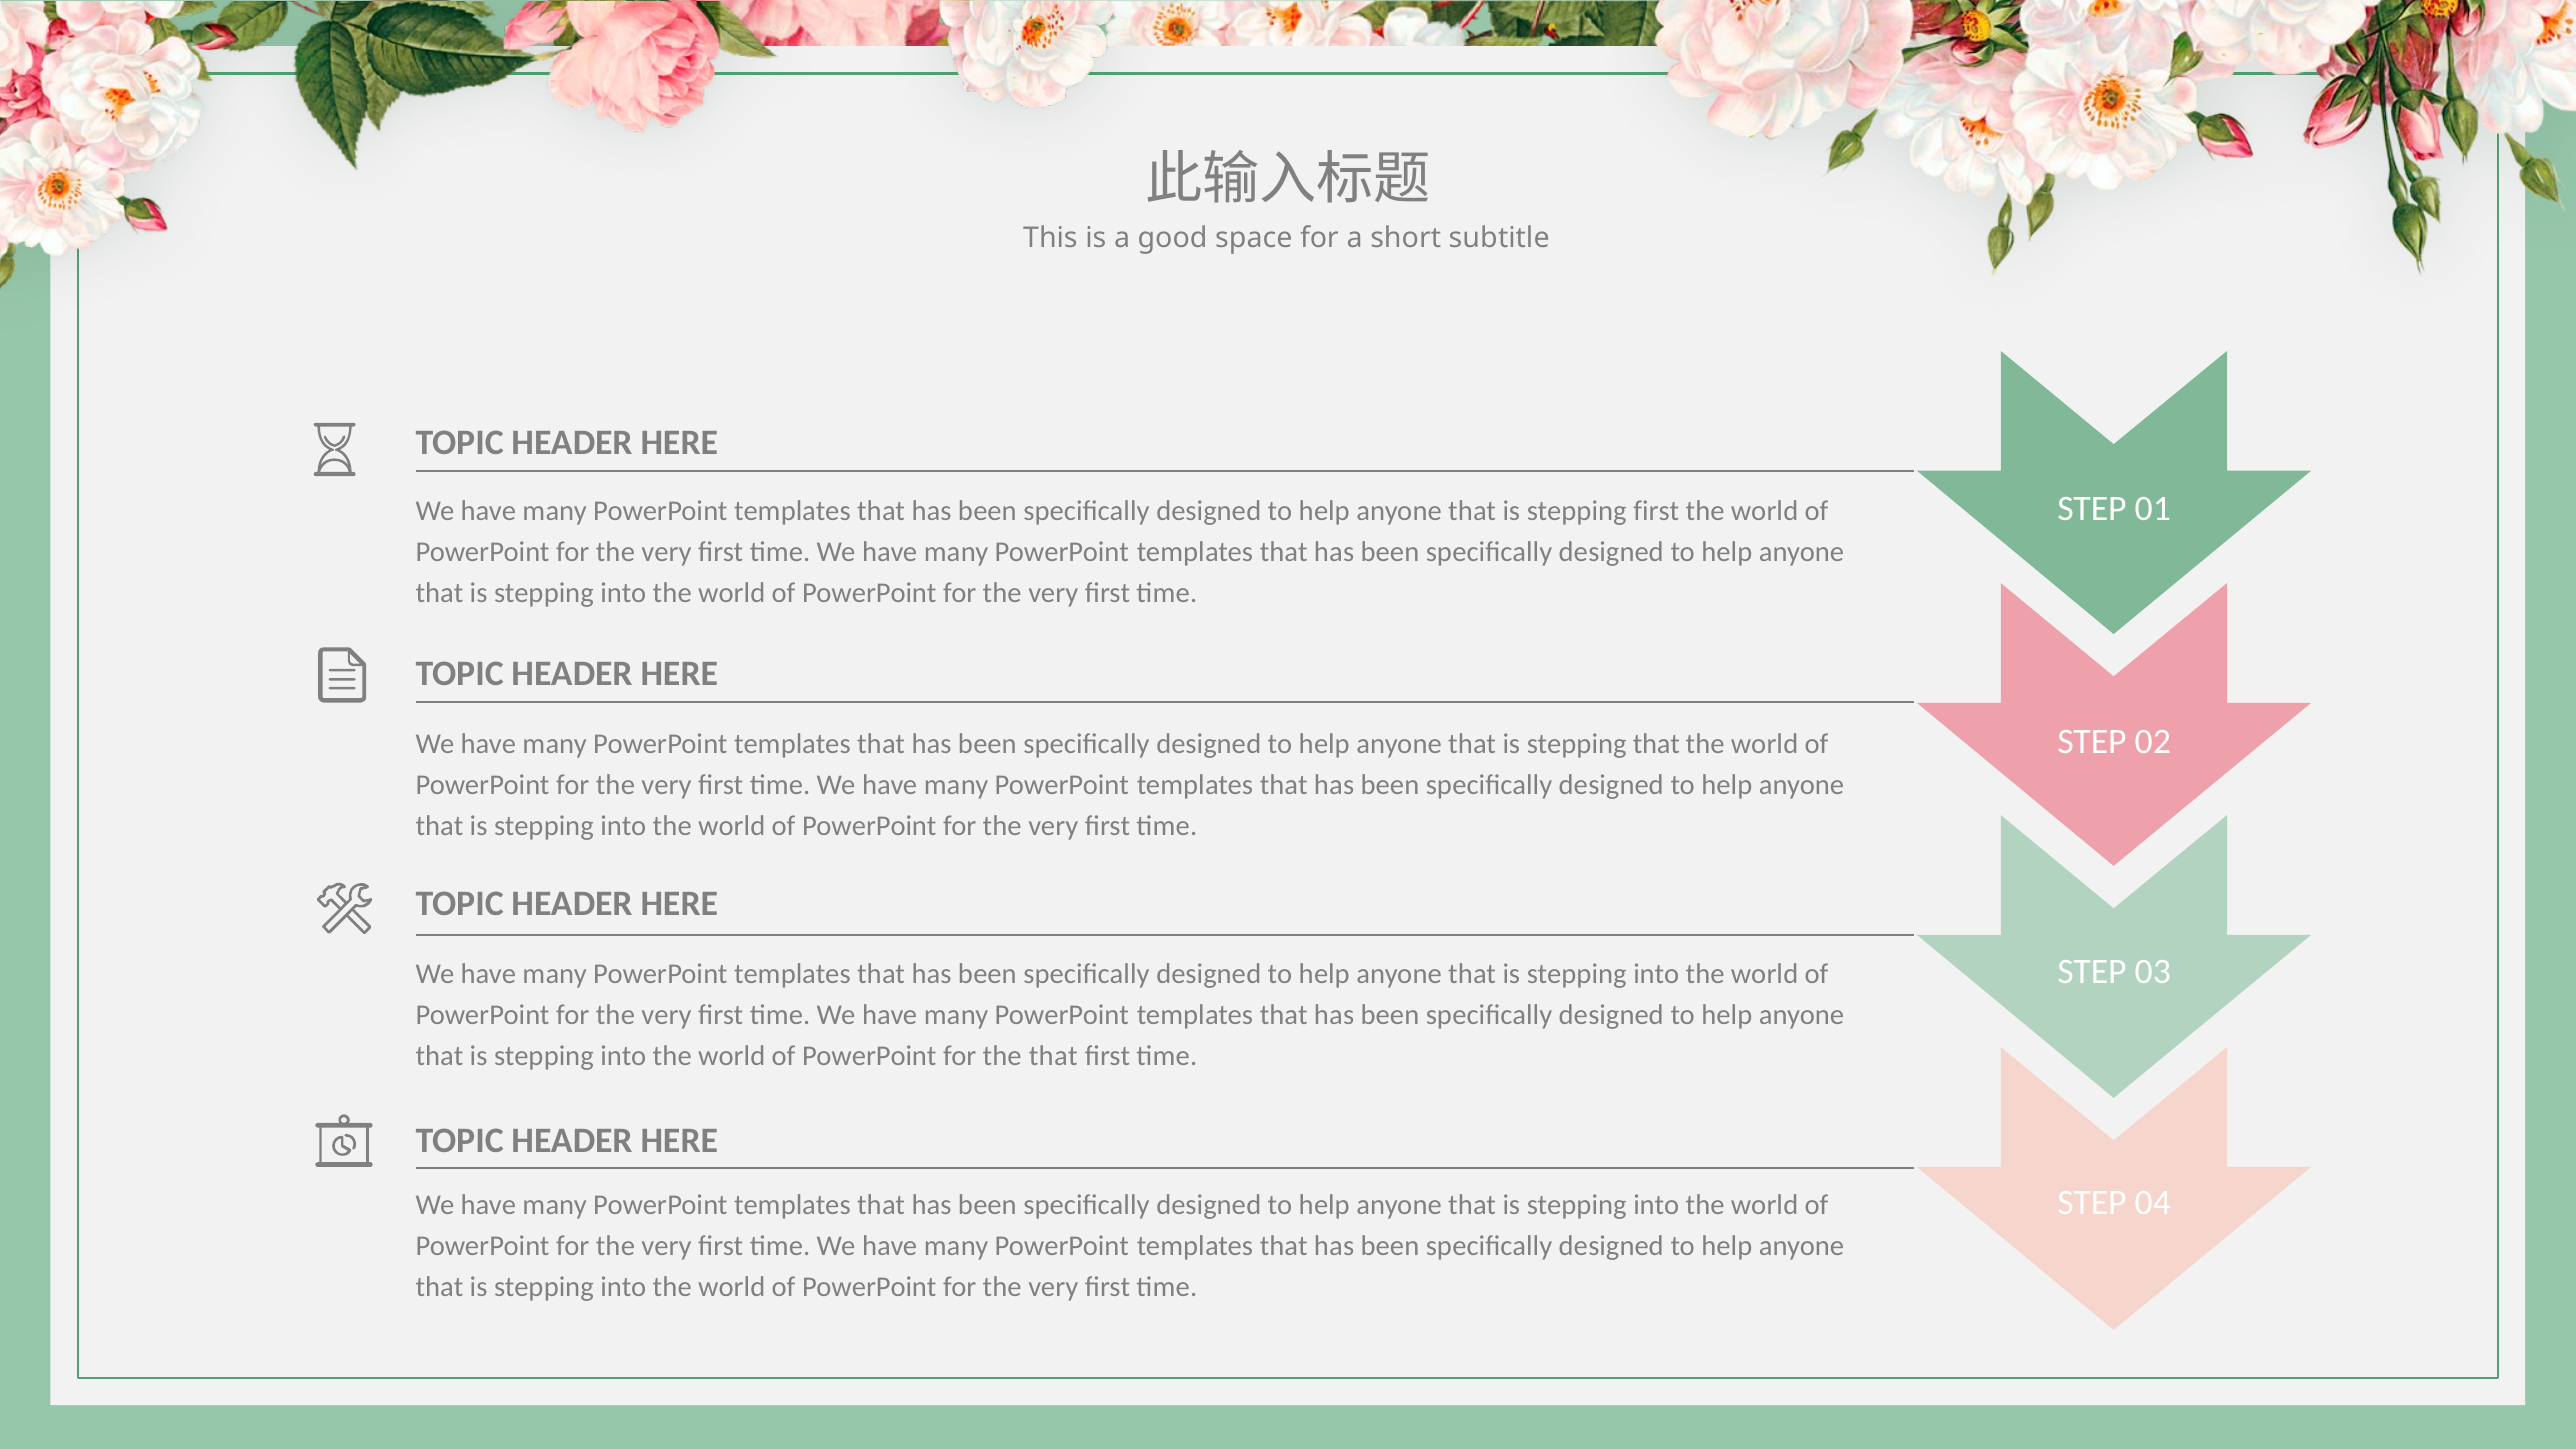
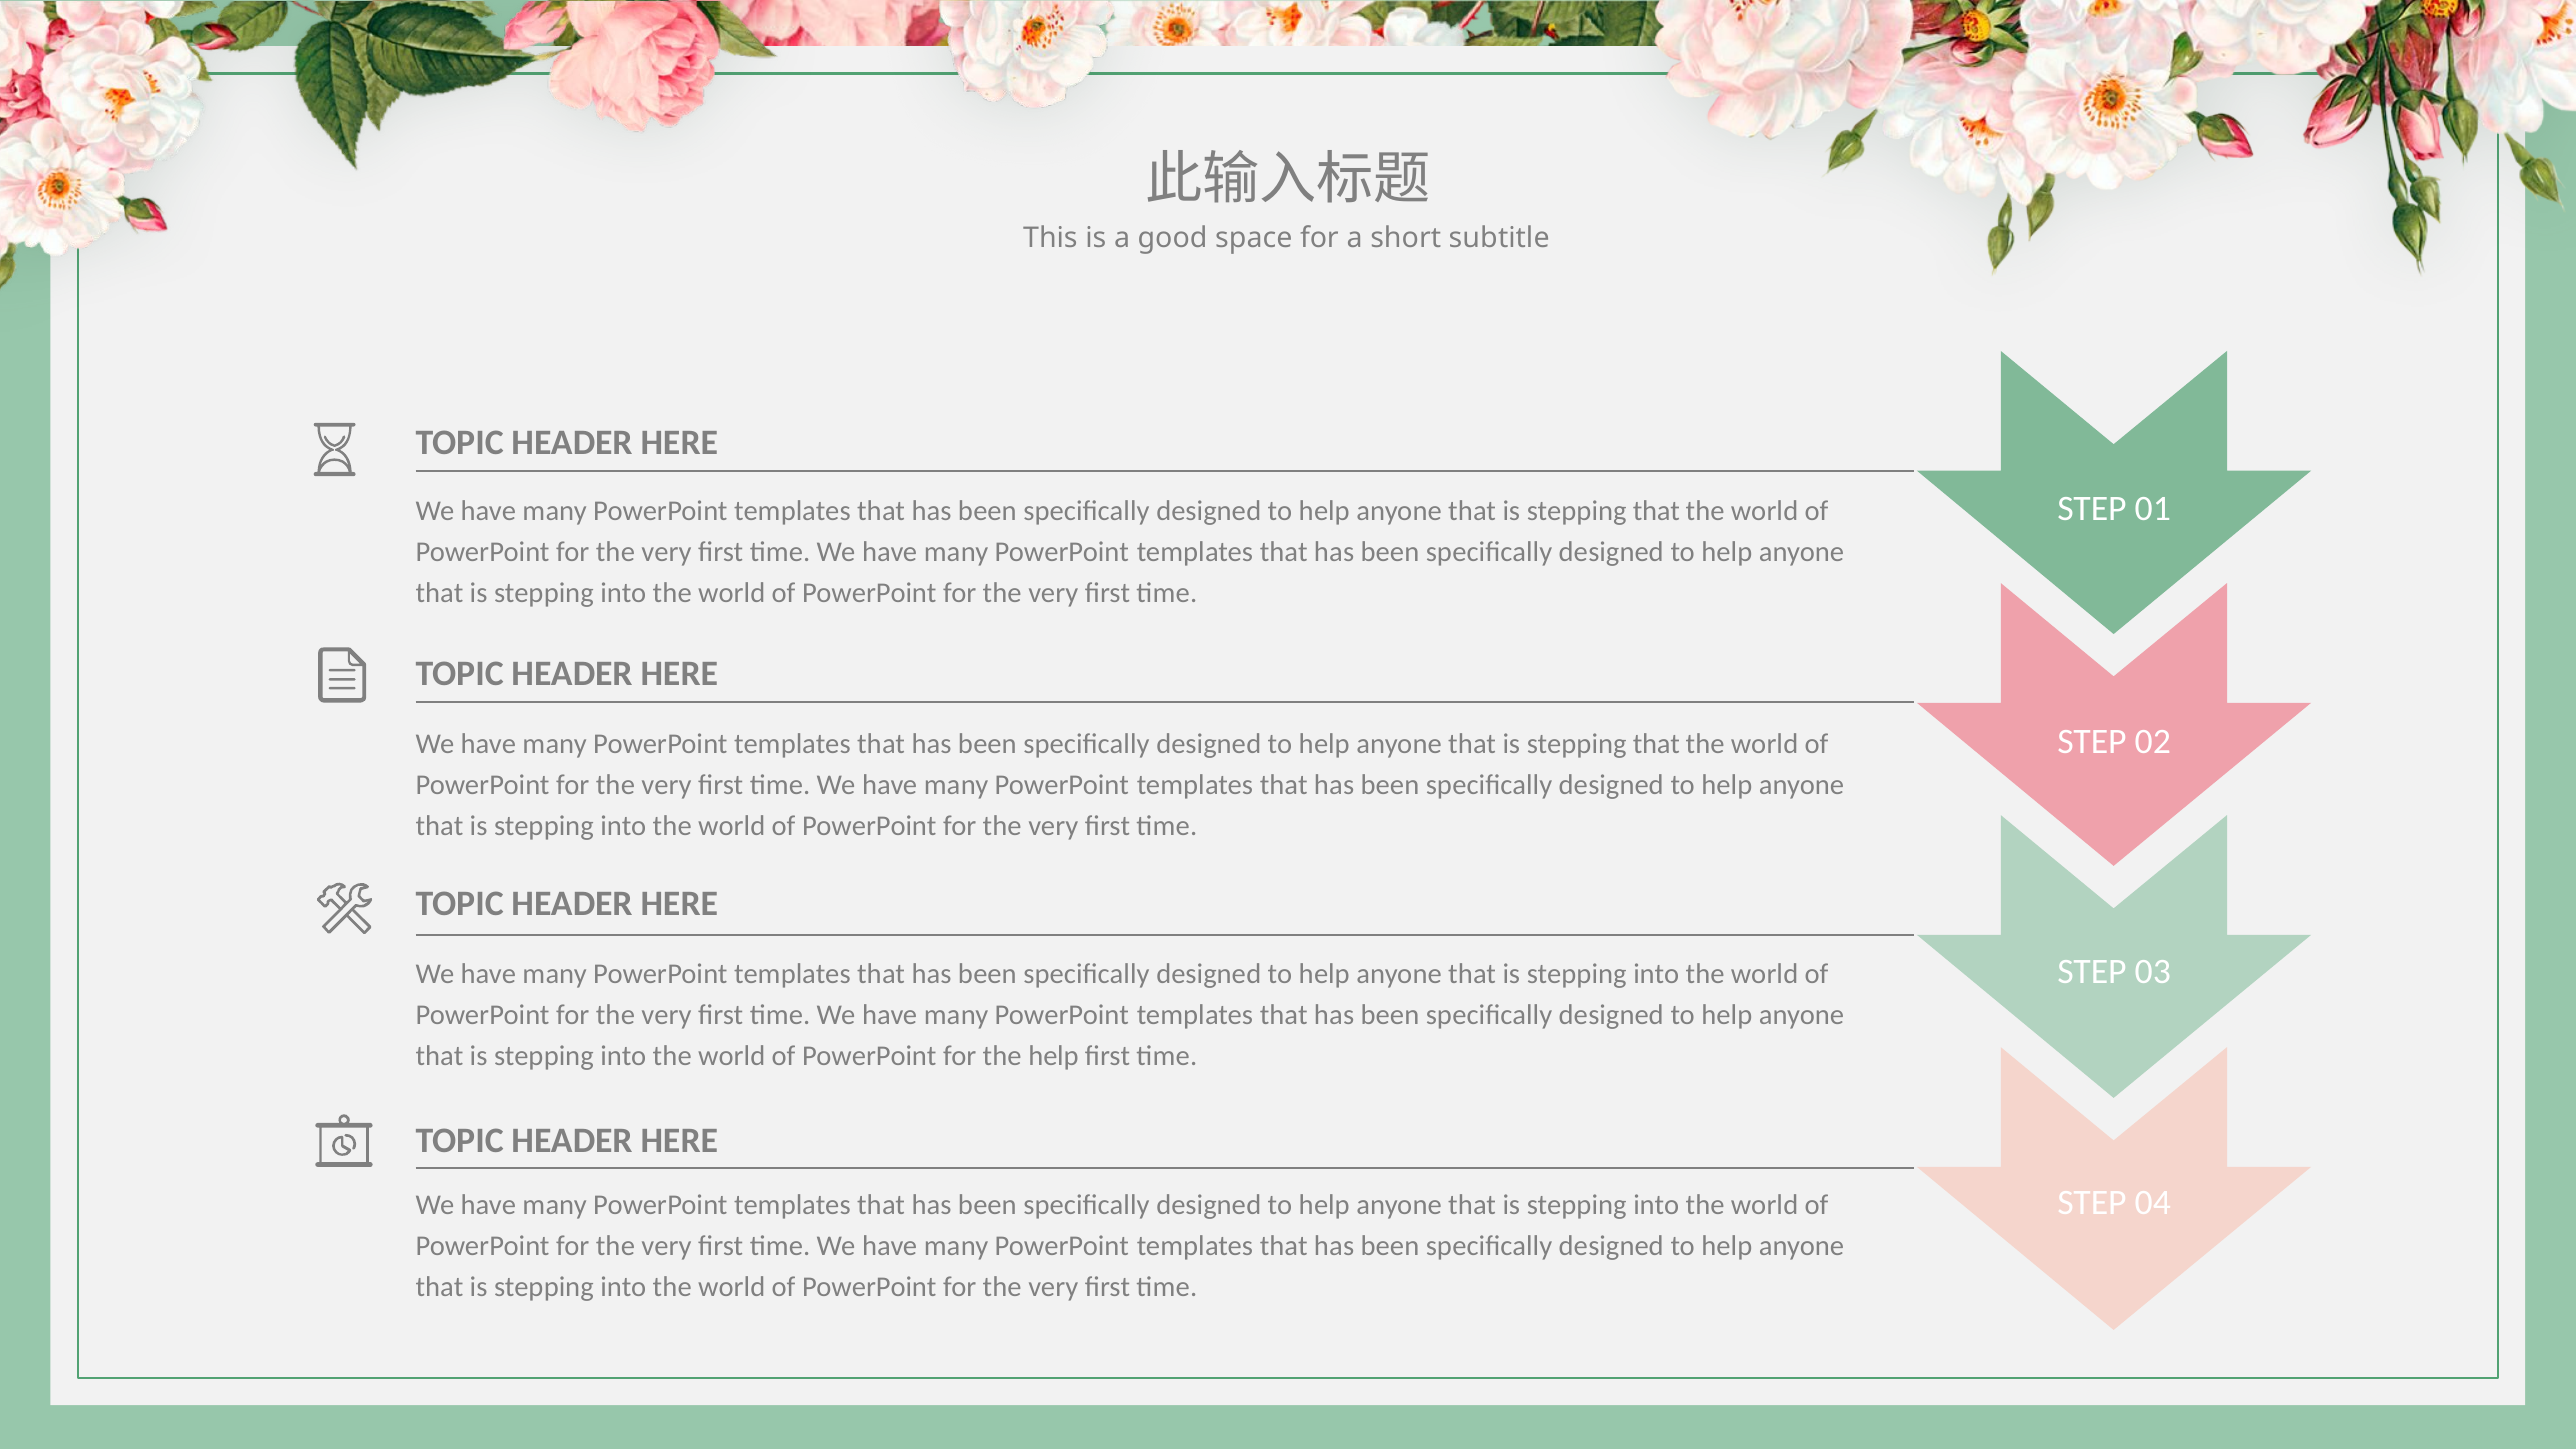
first: first -> that (1656, 511)
the that: that -> help (1054, 1056)
